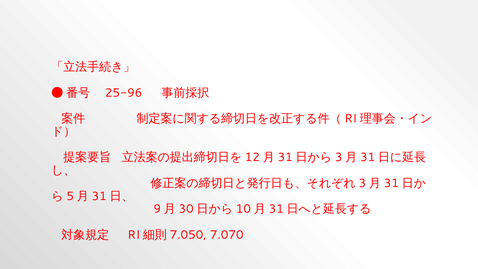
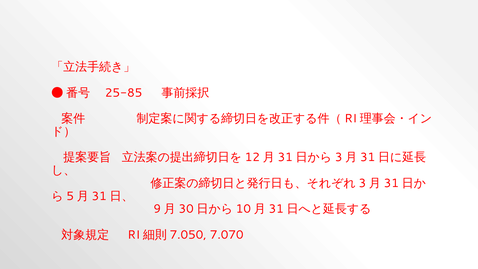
25-96: 25-96 -> 25-85 (124, 93)
